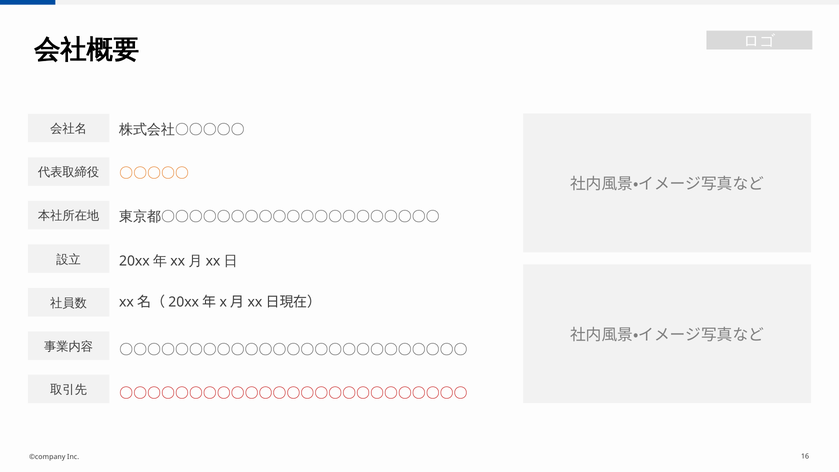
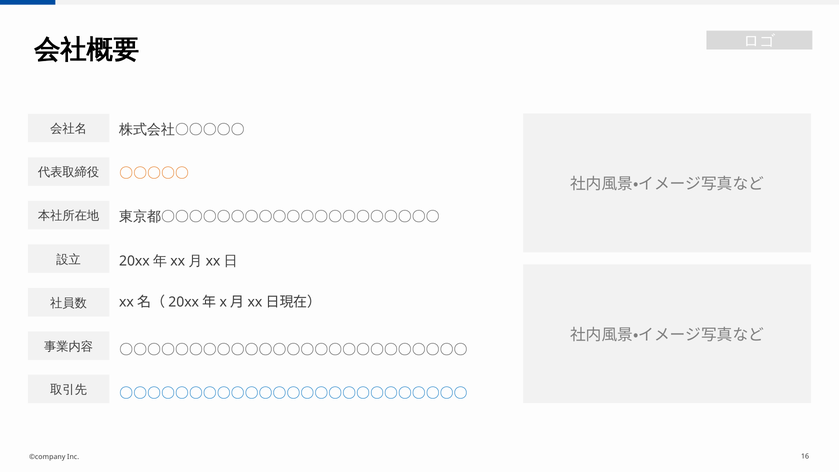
〇〇〇〇〇〇〇〇〇〇〇〇〇〇〇〇〇〇〇〇〇〇〇〇〇 colour: red -> blue (293, 393)
